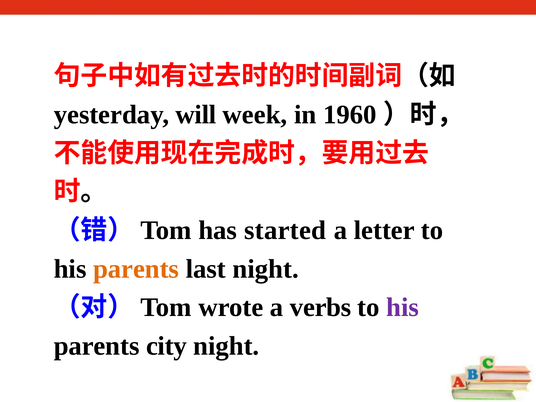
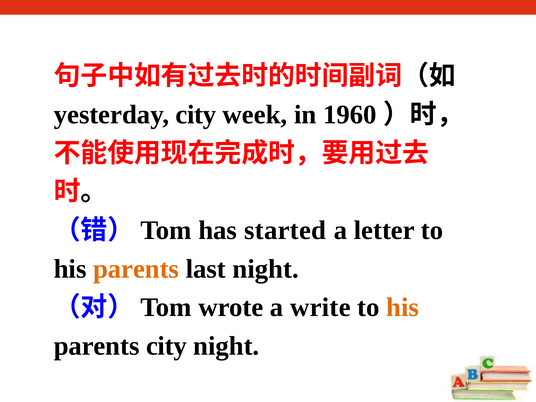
will: will -> city (196, 115)
verbs: verbs -> write (320, 307)
his colour: purple -> orange (403, 307)
